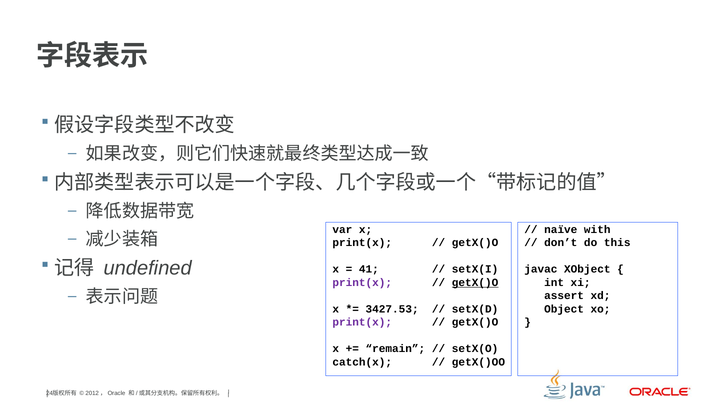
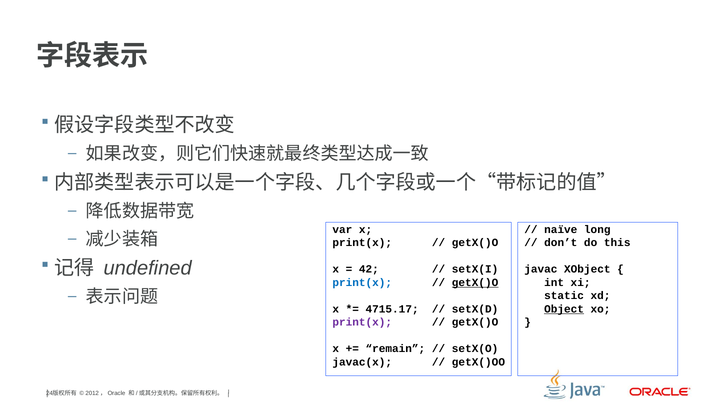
with: with -> long (597, 230)
41: 41 -> 42 (369, 269)
print(x colour: purple -> blue (362, 283)
assert: assert -> static (564, 296)
3427.53: 3427.53 -> 4715.17 (392, 309)
Object underline: none -> present (564, 309)
catch(x: catch(x -> javac(x (362, 362)
